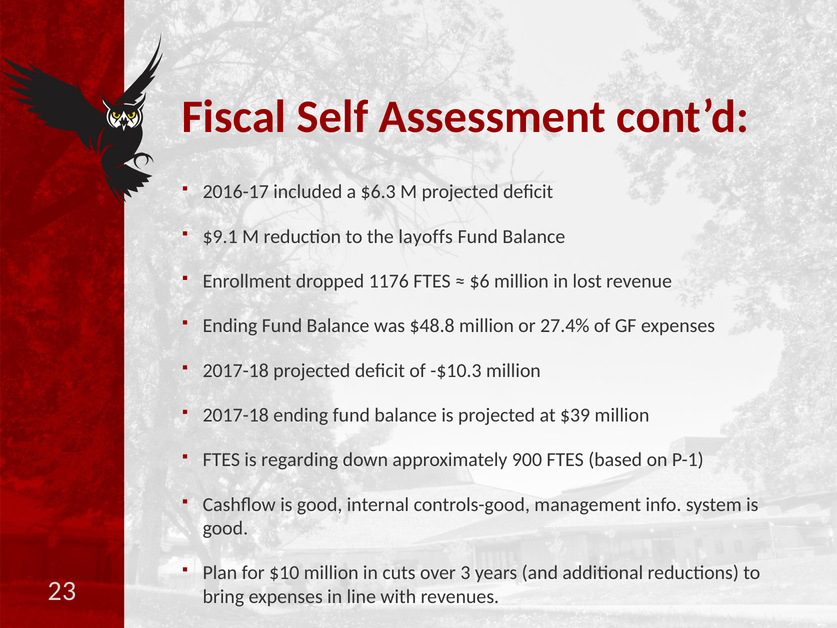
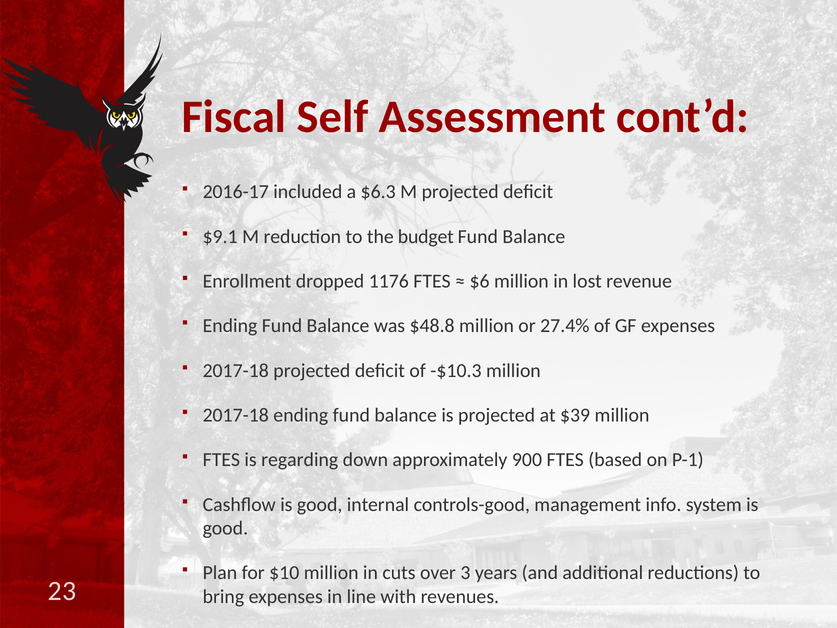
layoffs: layoffs -> budget (426, 236)
